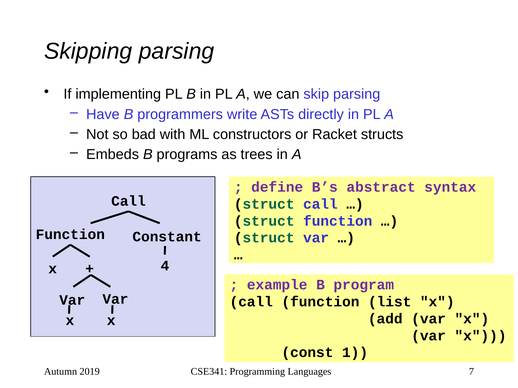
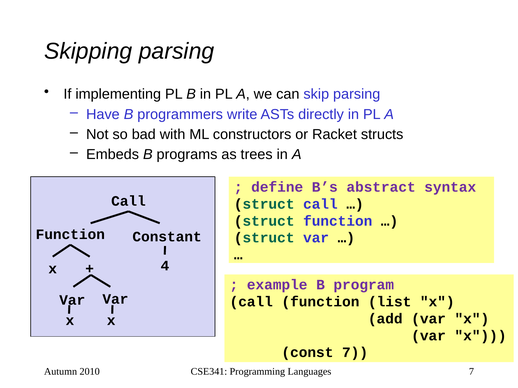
const 1: 1 -> 7 (355, 353)
2019: 2019 -> 2010 (90, 372)
